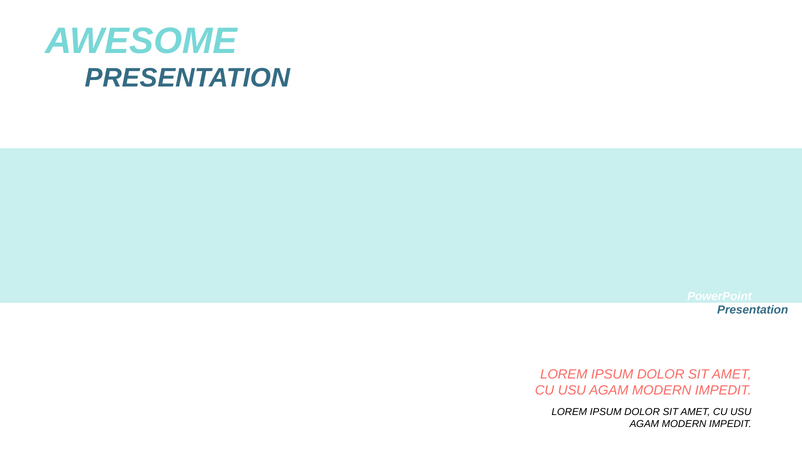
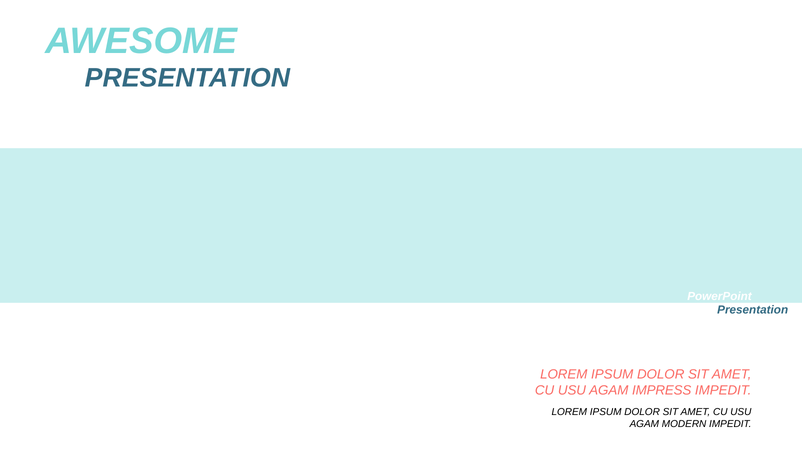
MODERN: MODERN -> IMPRESS (662, 391)
